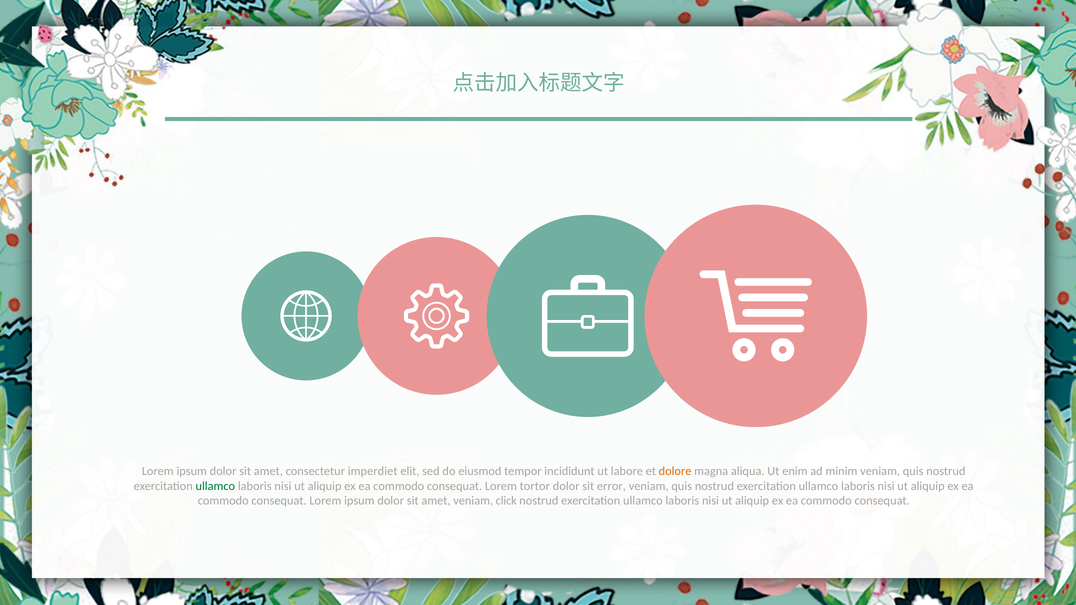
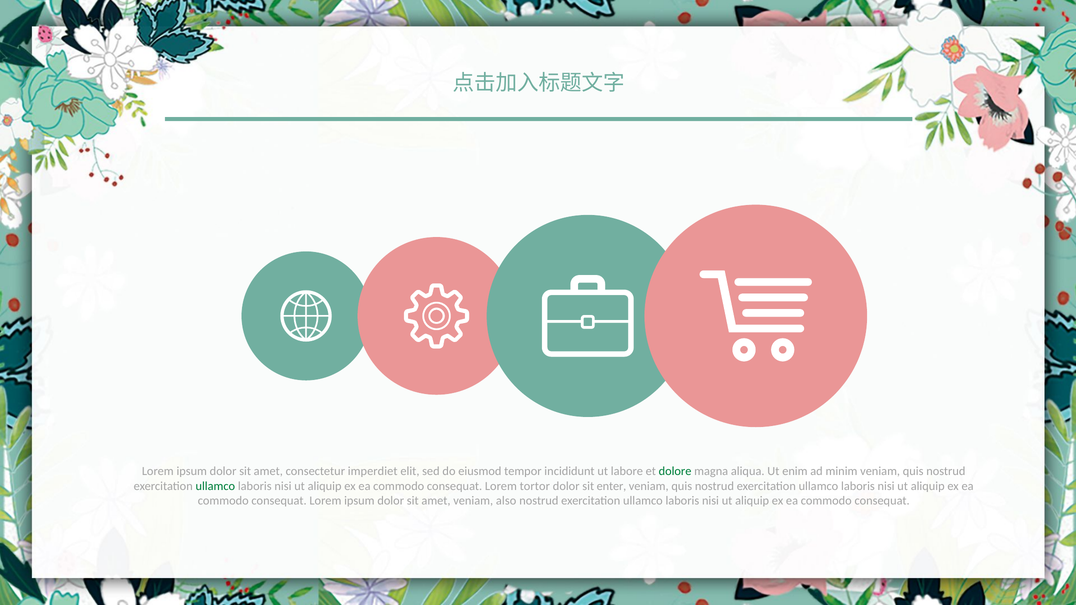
dolore colour: orange -> green (675, 472)
error: error -> enter (612, 486)
click: click -> also (506, 501)
